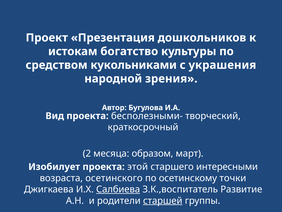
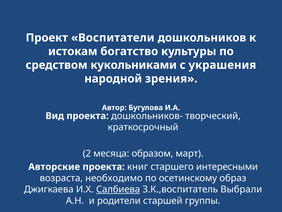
Презентация: Презентация -> Воспитатели (113, 38)
бесполезными-: бесполезными- -> дошкольников- (147, 116)
Изобилует: Изобилует -> Авторские (54, 166)
этой: этой -> книг (138, 166)
осетинского: осетинского -> необходимо (114, 178)
точки: точки -> образ (233, 178)
Развитие: Развитие -> Выбрали (241, 189)
старшей underline: present -> none (163, 200)
